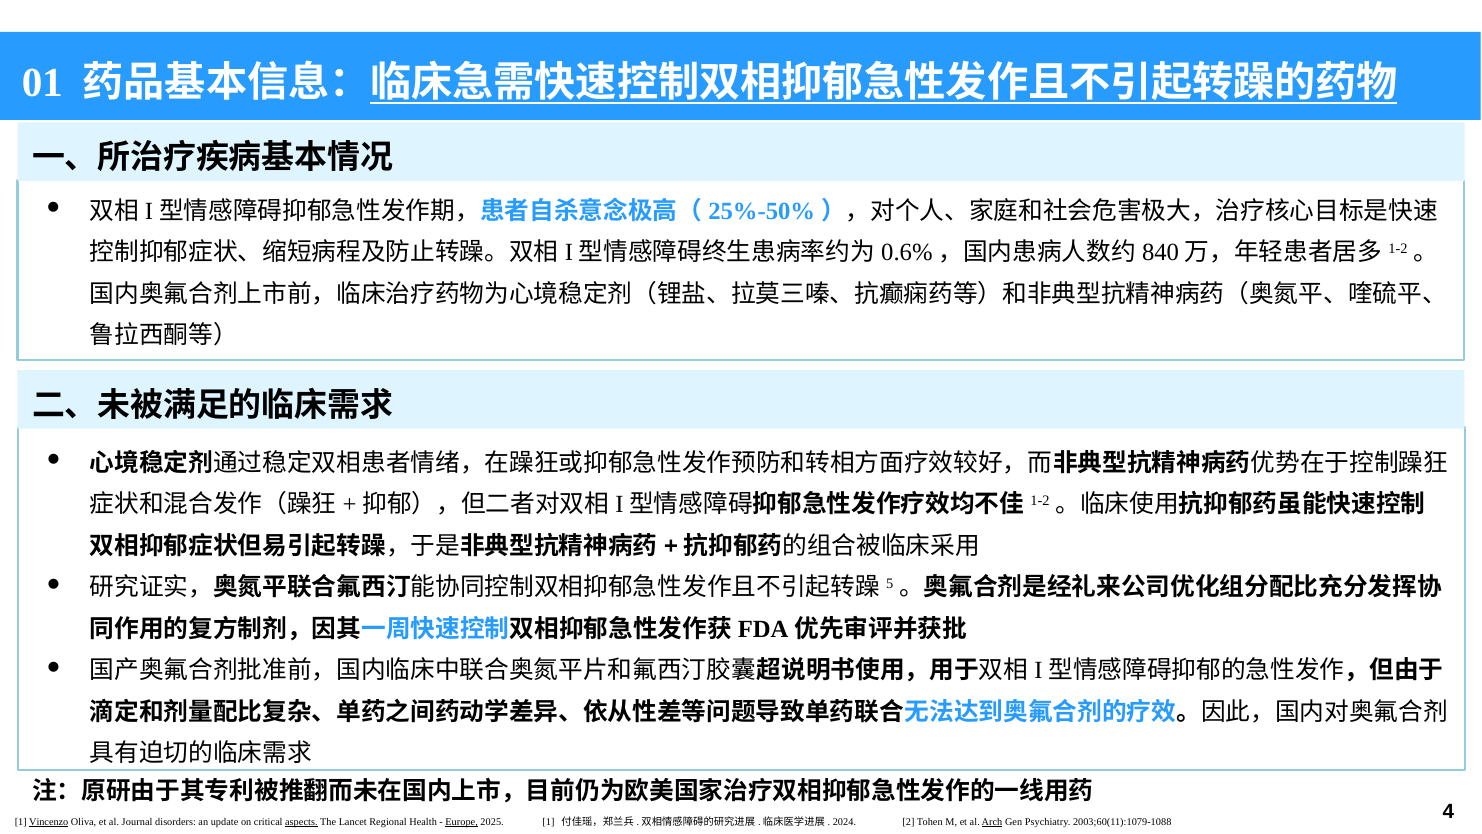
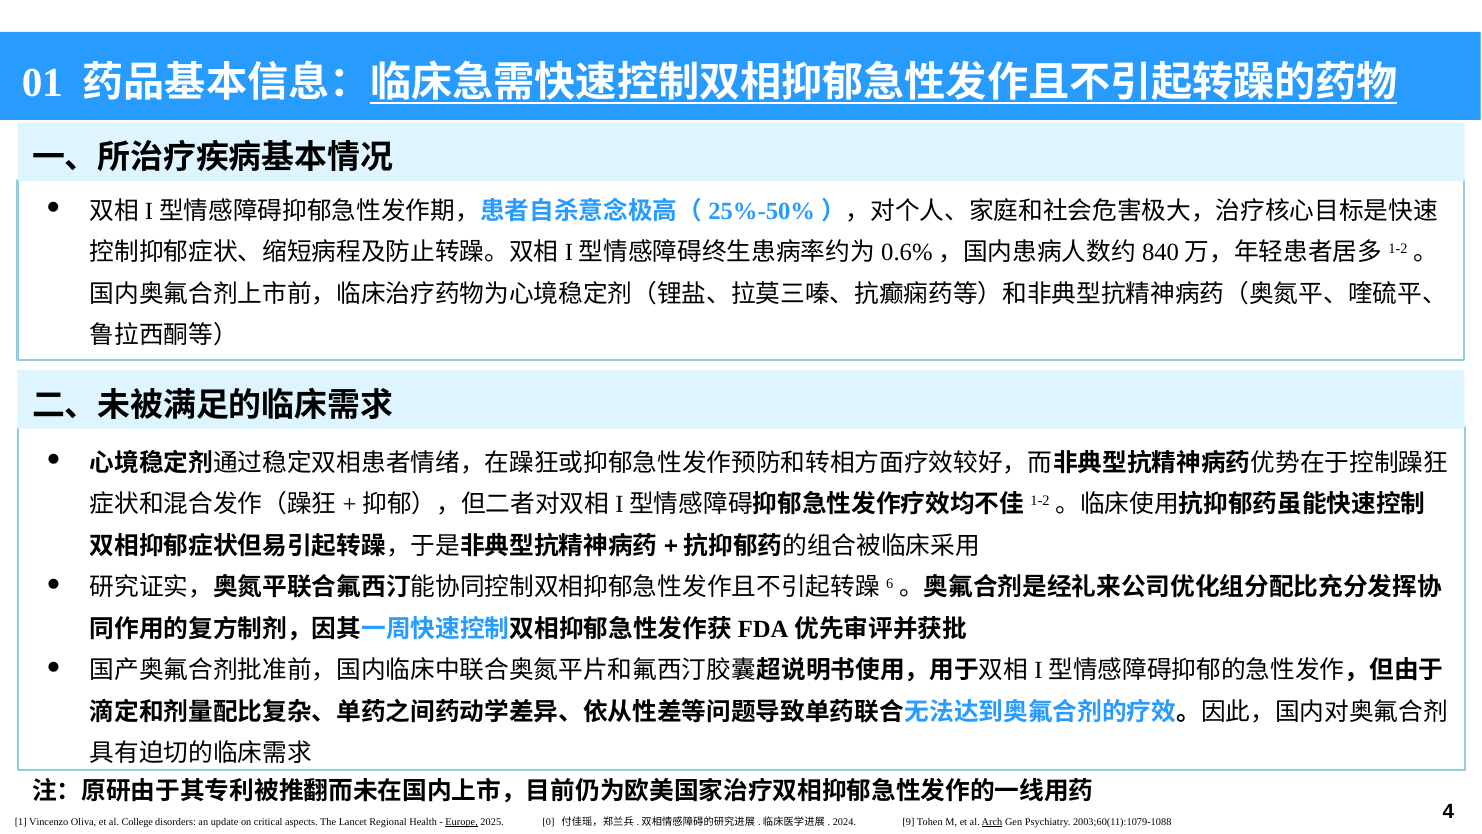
5: 5 -> 6 (890, 583)
Vincenzo underline: present -> none (49, 822)
Journal: Journal -> College (137, 822)
aspects underline: present -> none (301, 822)
2025 1: 1 -> 0 (548, 822)
2: 2 -> 9 (908, 822)
